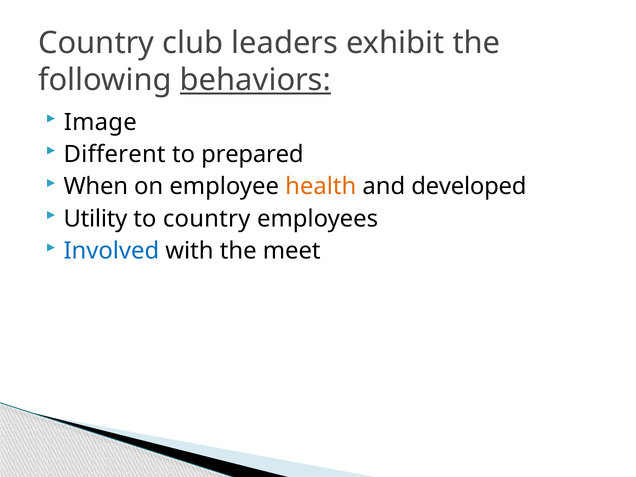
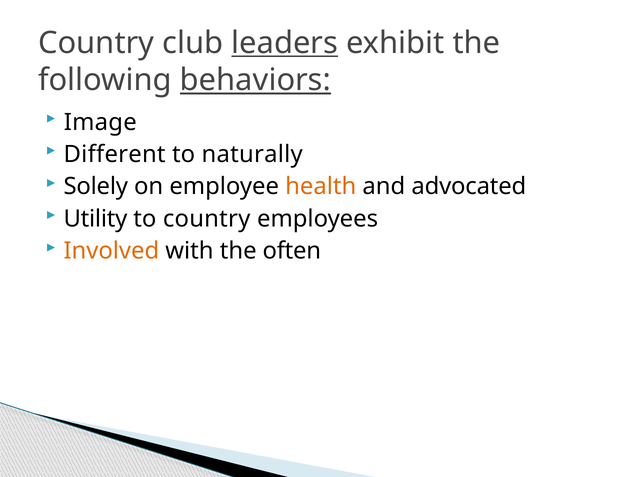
leaders underline: none -> present (285, 43)
prepared: prepared -> naturally (252, 154)
When: When -> Solely (96, 187)
developed: developed -> advocated (469, 187)
Involved colour: blue -> orange (111, 251)
meet: meet -> often (292, 251)
